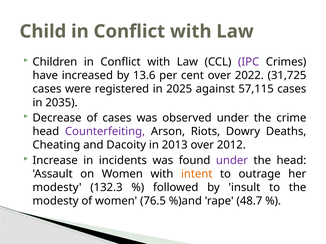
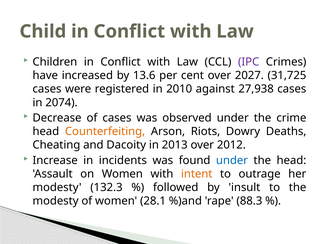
2022: 2022 -> 2027 (249, 76)
2025: 2025 -> 2010 (179, 89)
57,115: 57,115 -> 27,938 (256, 89)
2035: 2035 -> 2074 (61, 103)
Counterfeiting colour: purple -> orange (105, 132)
under colour: purple -> blue (232, 161)
76.5: 76.5 -> 28.1 (153, 201)
48.7: 48.7 -> 88.3 (249, 201)
